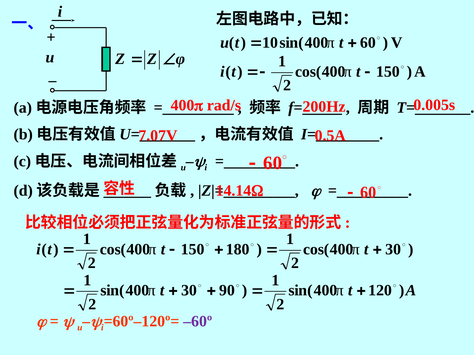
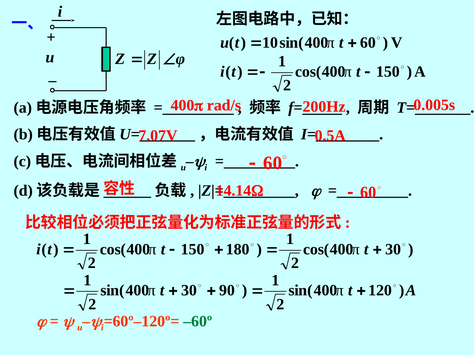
–60º colour: purple -> green (198, 322)
